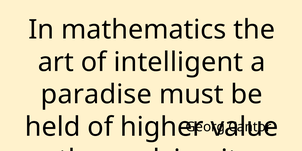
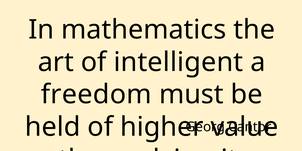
paradise: paradise -> freedom (96, 95)
